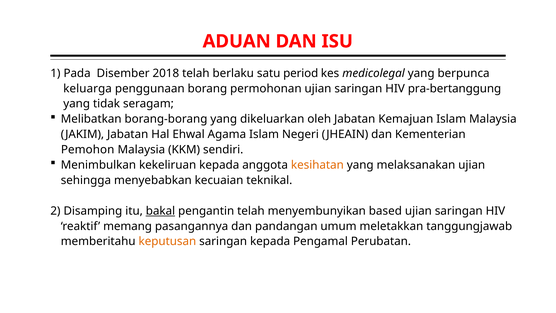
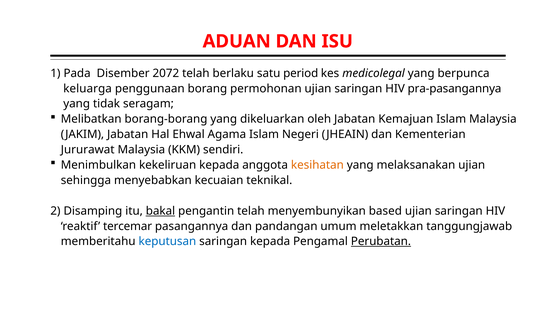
2018: 2018 -> 2072 (166, 73)
pra-bertanggung: pra-bertanggung -> pra-pasangannya (455, 88)
Pemohon: Pemohon -> Jururawat (88, 150)
memang: memang -> tercemar (128, 226)
keputusan colour: orange -> blue (167, 241)
Perubatan underline: none -> present (381, 241)
